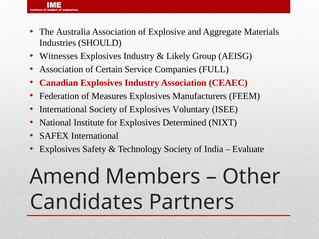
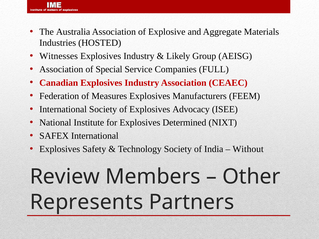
SHOULD: SHOULD -> HOSTED (100, 43)
Certain: Certain -> Special (109, 69)
Voluntary: Voluntary -> Advocacy (191, 109)
Evaluate: Evaluate -> Without (248, 149)
Amend: Amend -> Review (65, 177)
Candidates: Candidates -> Represents (86, 202)
